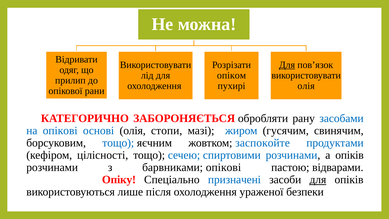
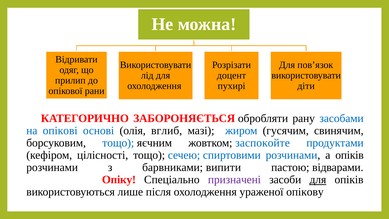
Для underline: present -> none (287, 65)
опіком: опіком -> доцент (232, 75)
олія: олія -> діти (306, 86)
стопи: стопи -> вглиб (167, 131)
барвниками опікові: опікові -> випити (223, 167)
призначені colour: blue -> purple (234, 180)
безпеки: безпеки -> опікову (305, 192)
